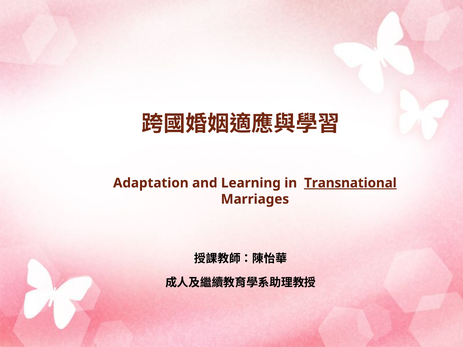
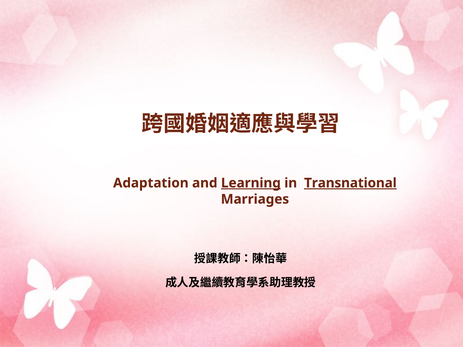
Learning underline: none -> present (251, 183)
